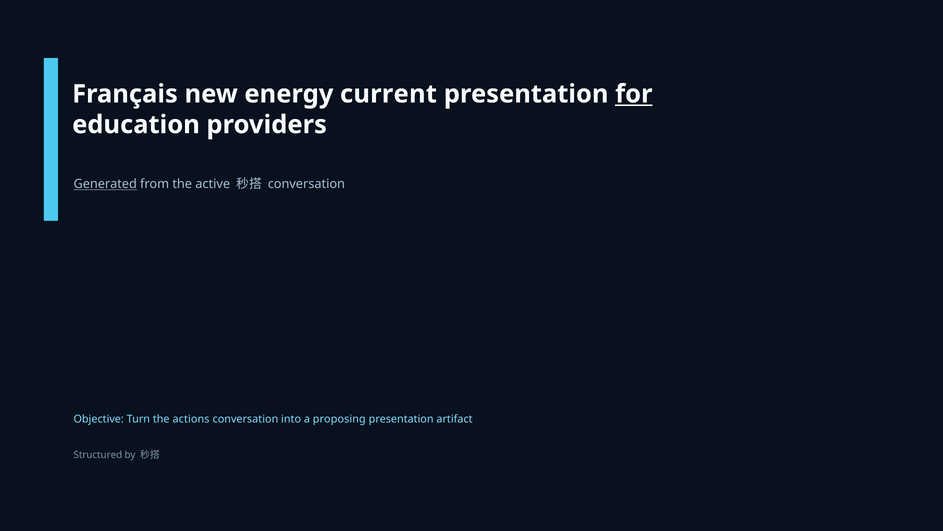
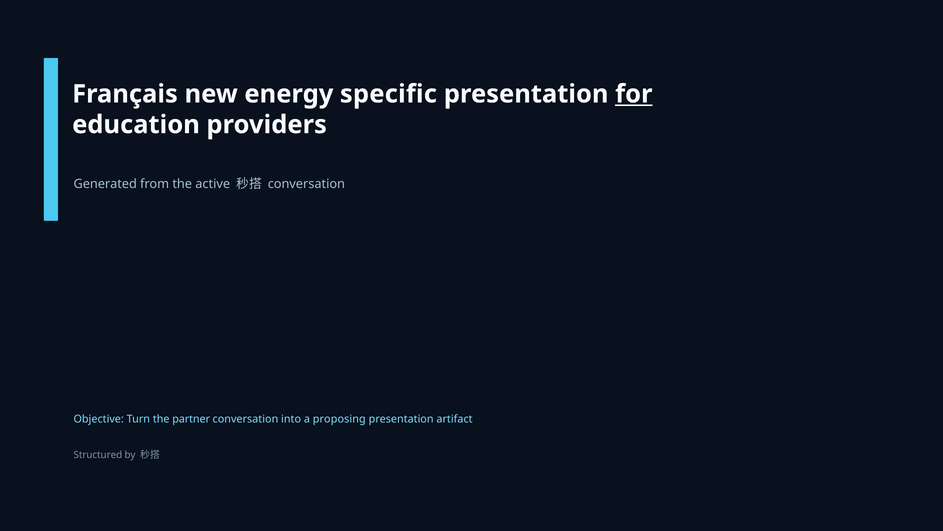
current: current -> specific (388, 94)
Generated underline: present -> none (105, 184)
actions: actions -> partner (191, 419)
